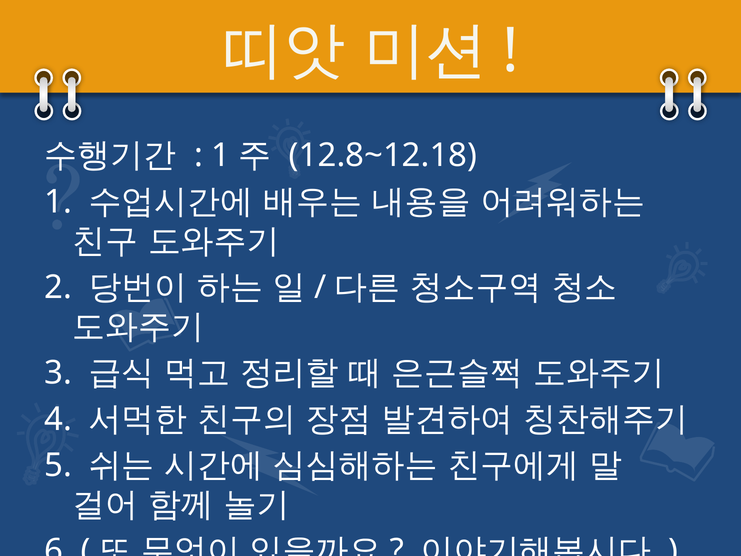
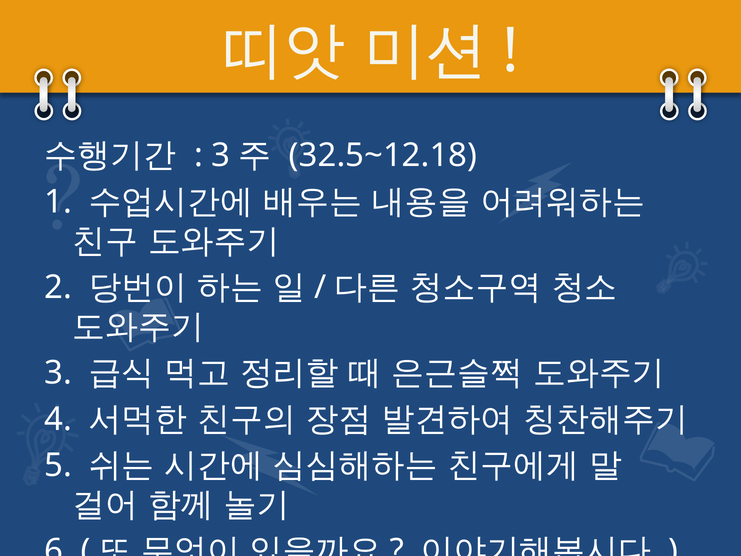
1: 1 -> 3 (221, 155)
12.8~12.18: 12.8~12.18 -> 32.5~12.18 (383, 155)
